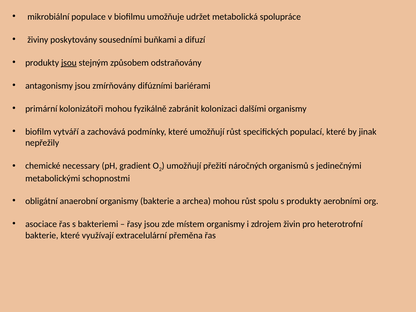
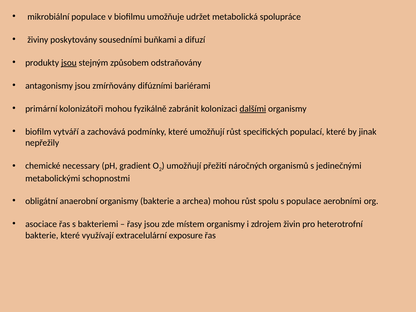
dalšími underline: none -> present (253, 109)
s produkty: produkty -> populace (304, 201)
přeměna: přeměna -> exposure (186, 235)
